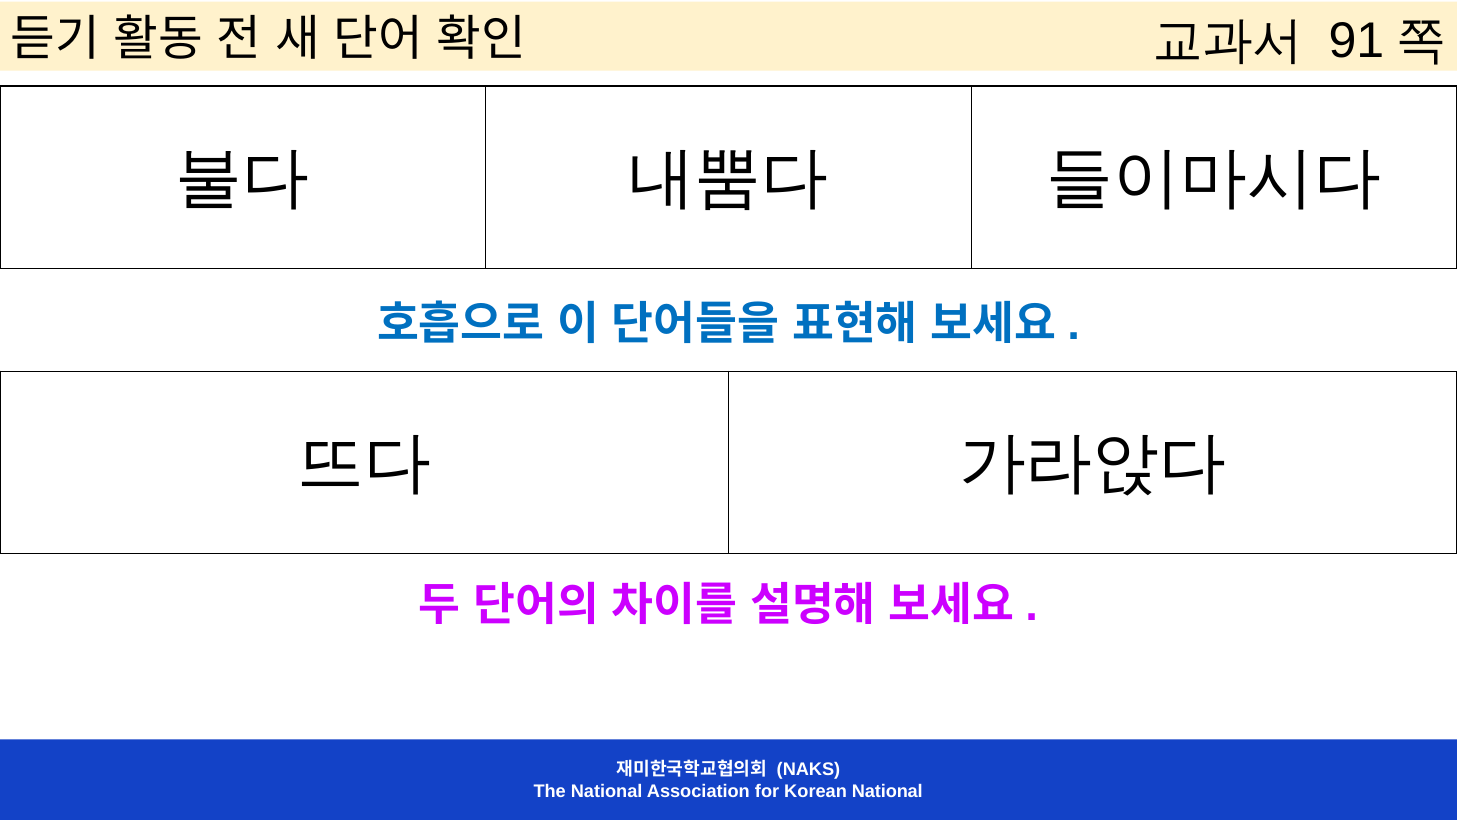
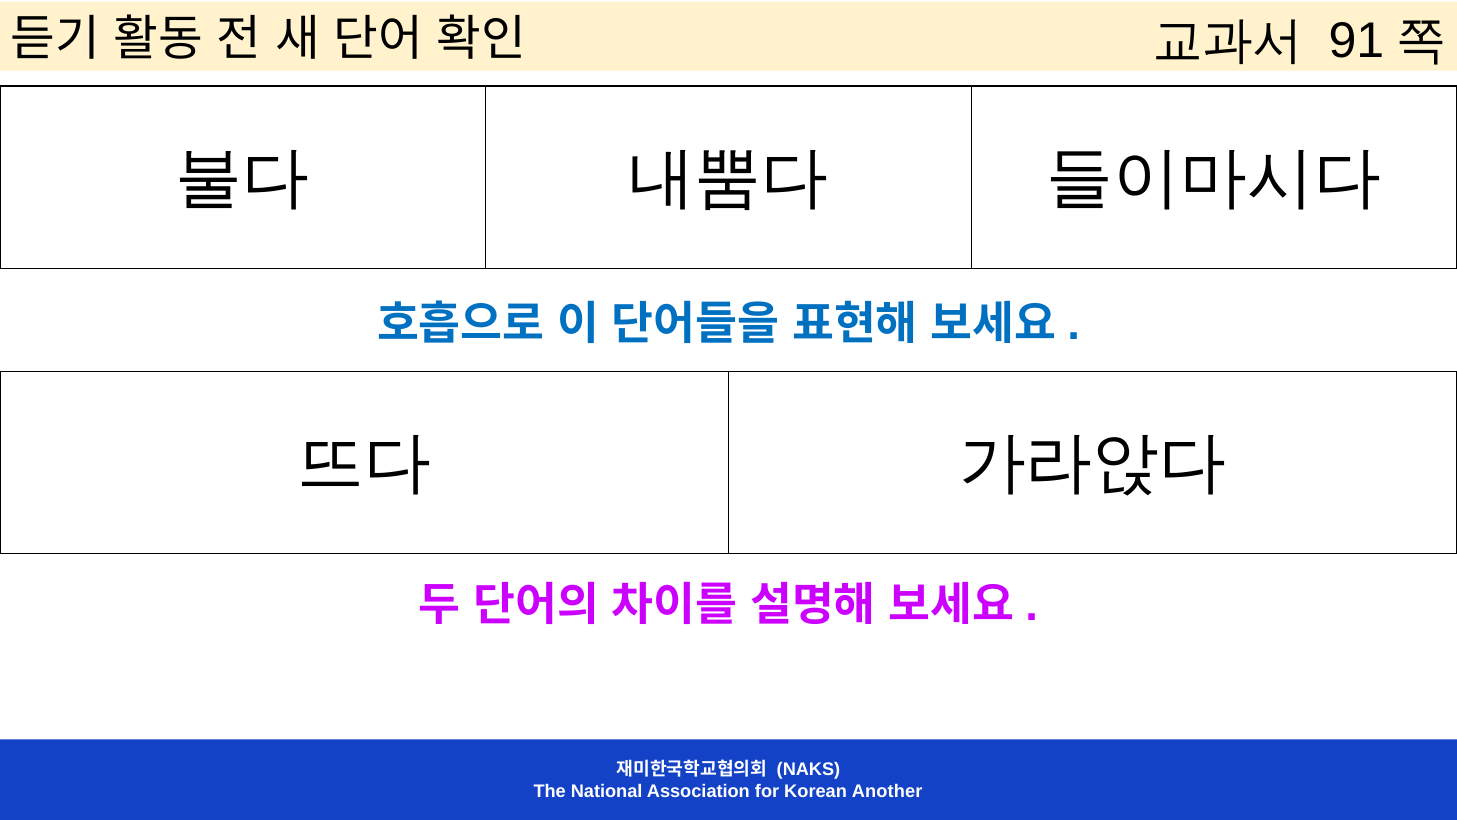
Korean National: National -> Another (887, 791)
